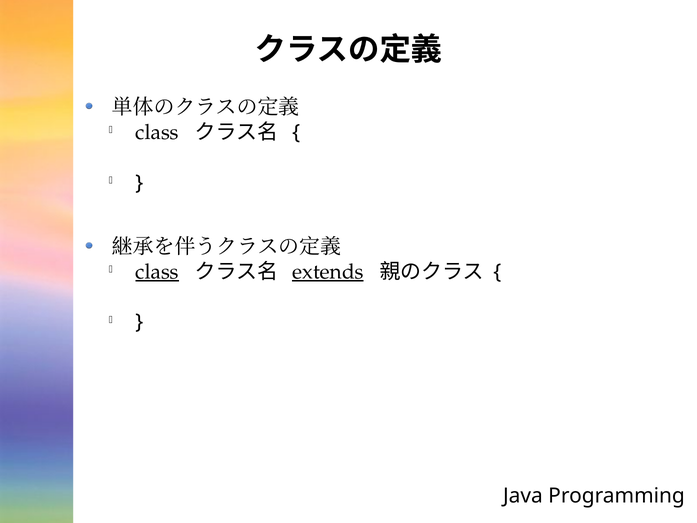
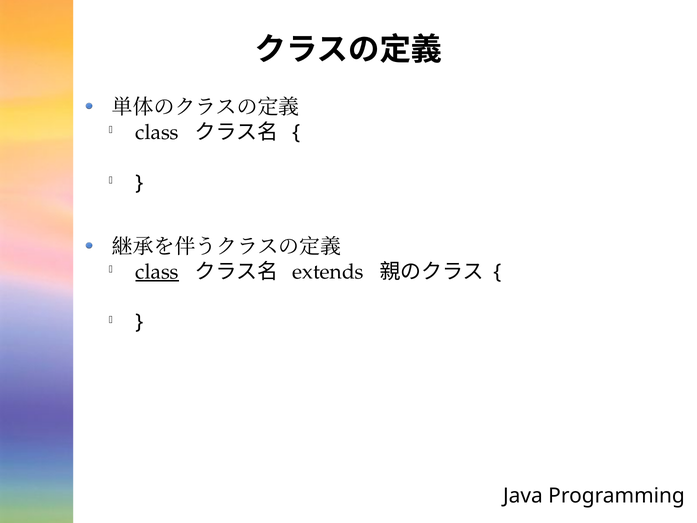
extends underline: present -> none (328, 272)
